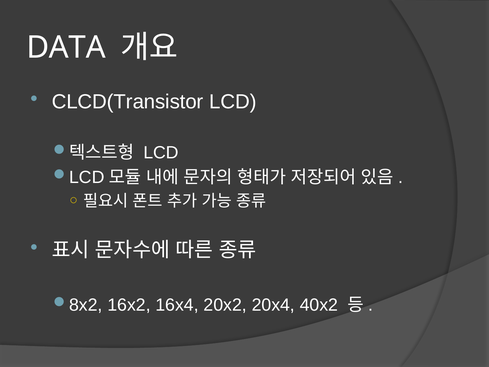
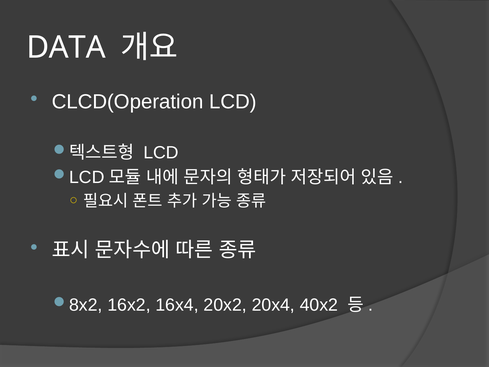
CLCD(Transistor: CLCD(Transistor -> CLCD(Operation (128, 102)
